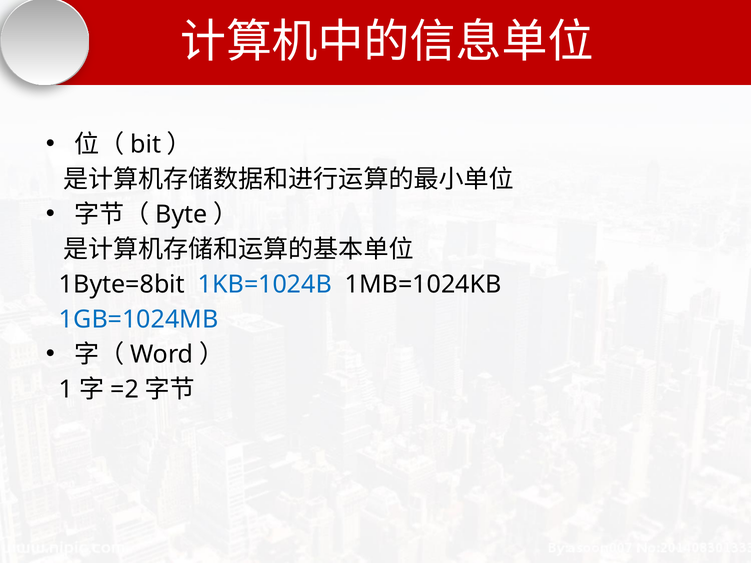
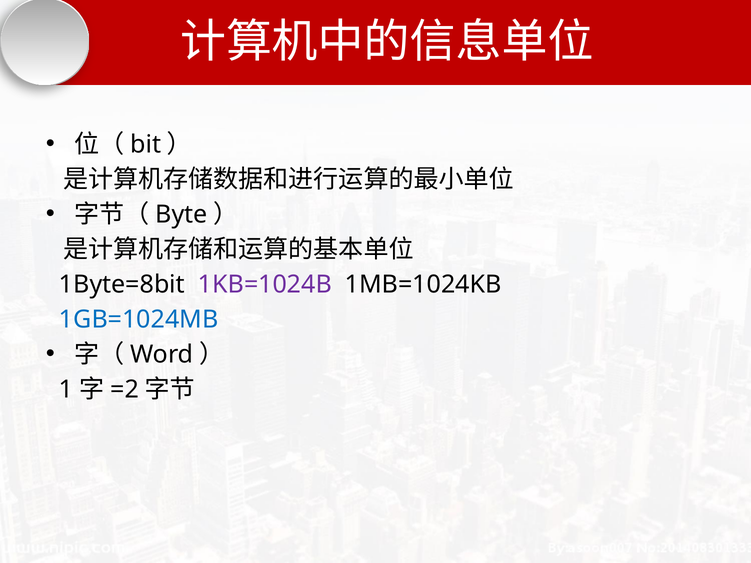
1KB=1024B colour: blue -> purple (265, 285)
